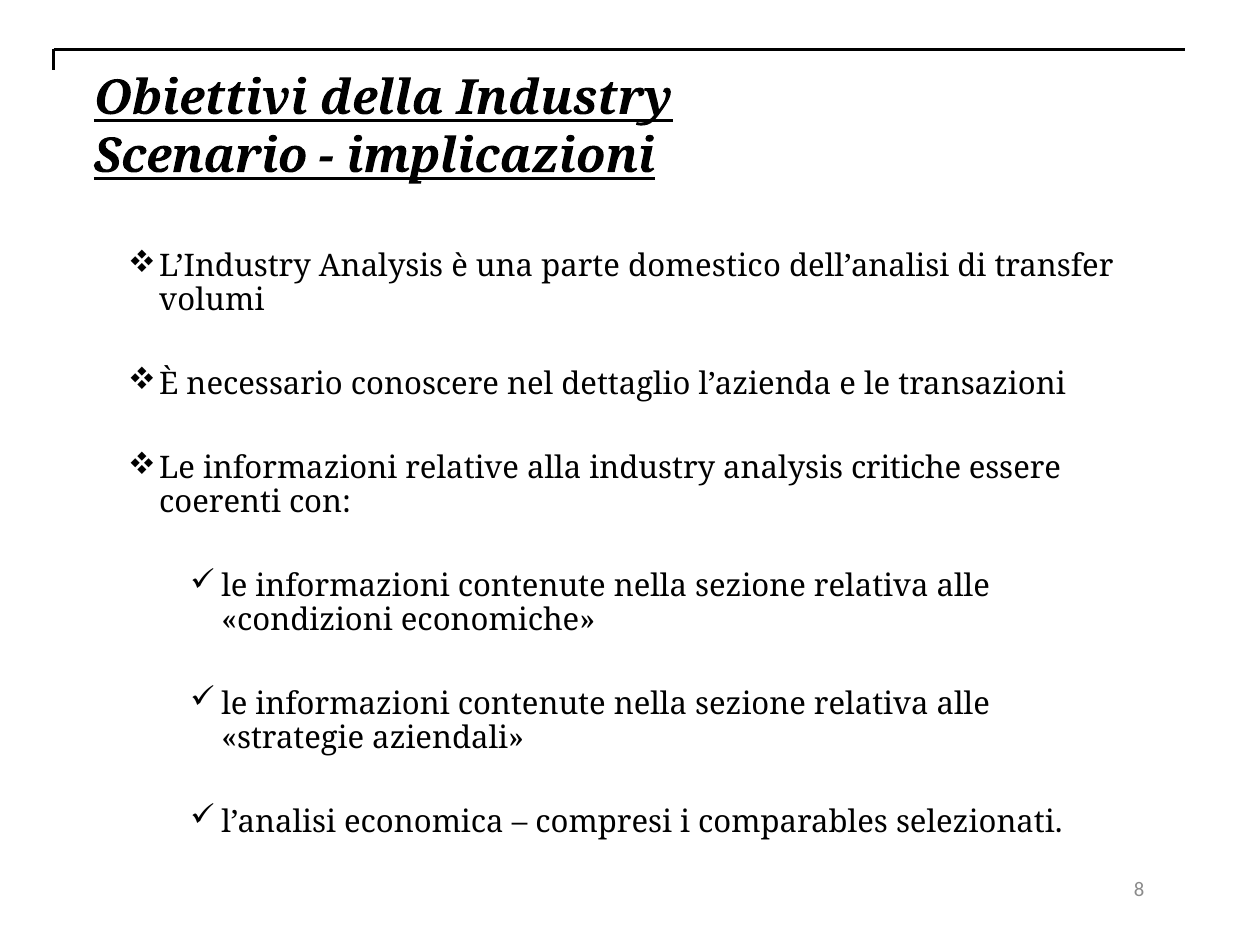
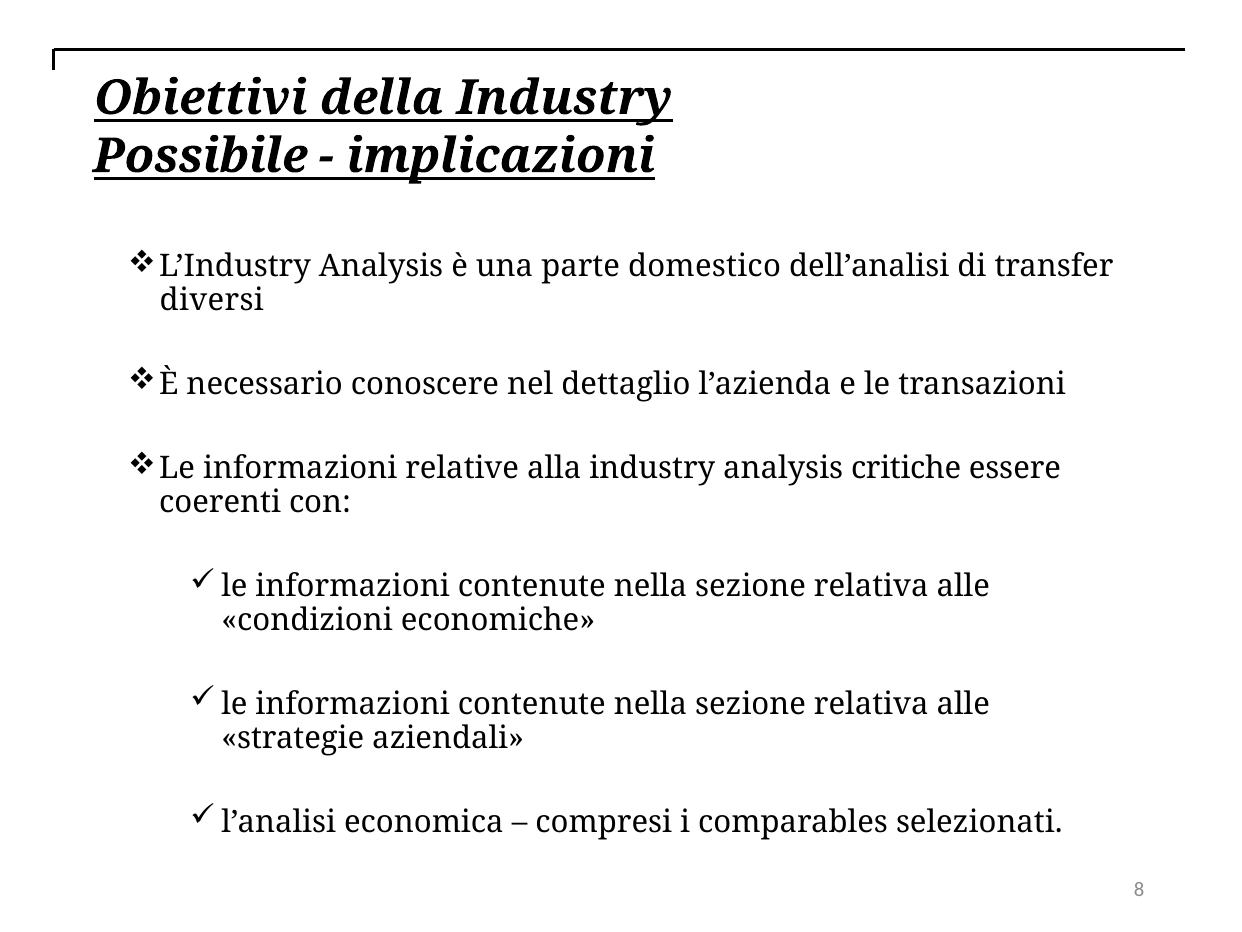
Scenario: Scenario -> Possibile (200, 156)
volumi: volumi -> diversi (212, 300)
